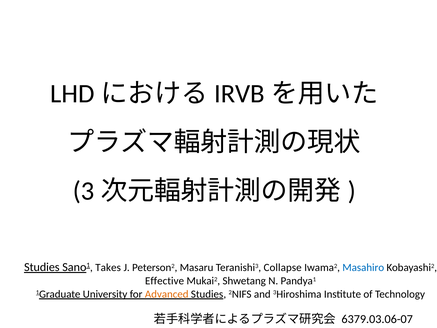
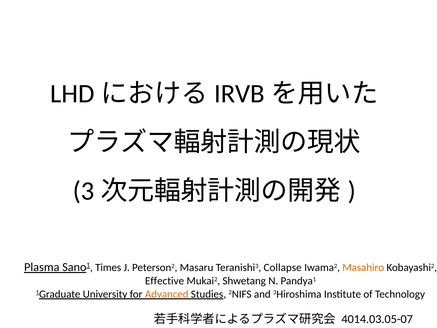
Studies: Studies -> Plasma (42, 267)
Takes: Takes -> Times (108, 267)
Masahiro colour: blue -> orange (363, 267)
6379.03.06-07: 6379.03.06-07 -> 4014.03.05-07 (377, 319)
